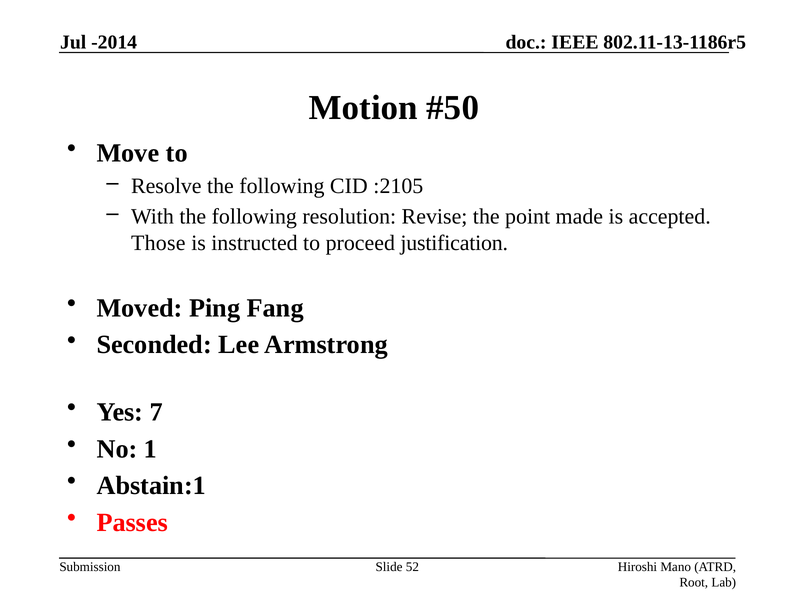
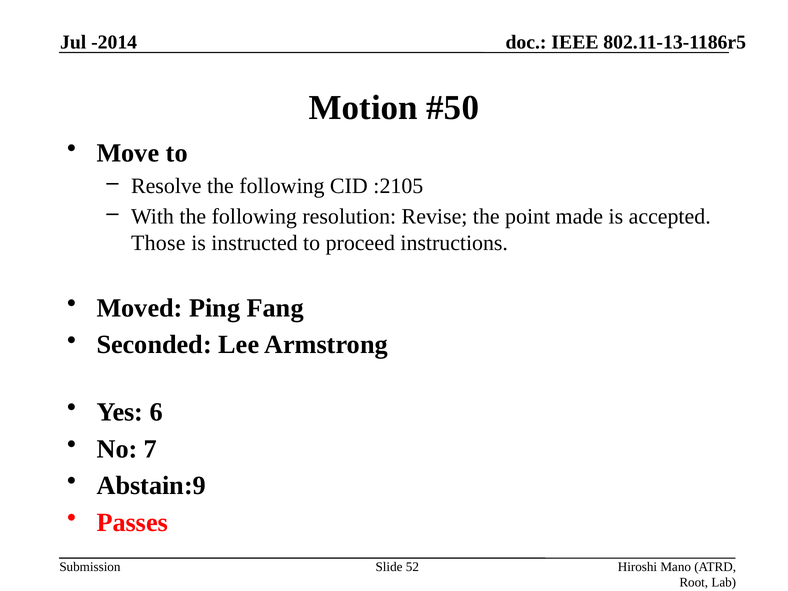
justification: justification -> instructions (454, 243)
7: 7 -> 6 (156, 412)
1: 1 -> 7 (151, 449)
Abstain:1: Abstain:1 -> Abstain:9 (151, 486)
